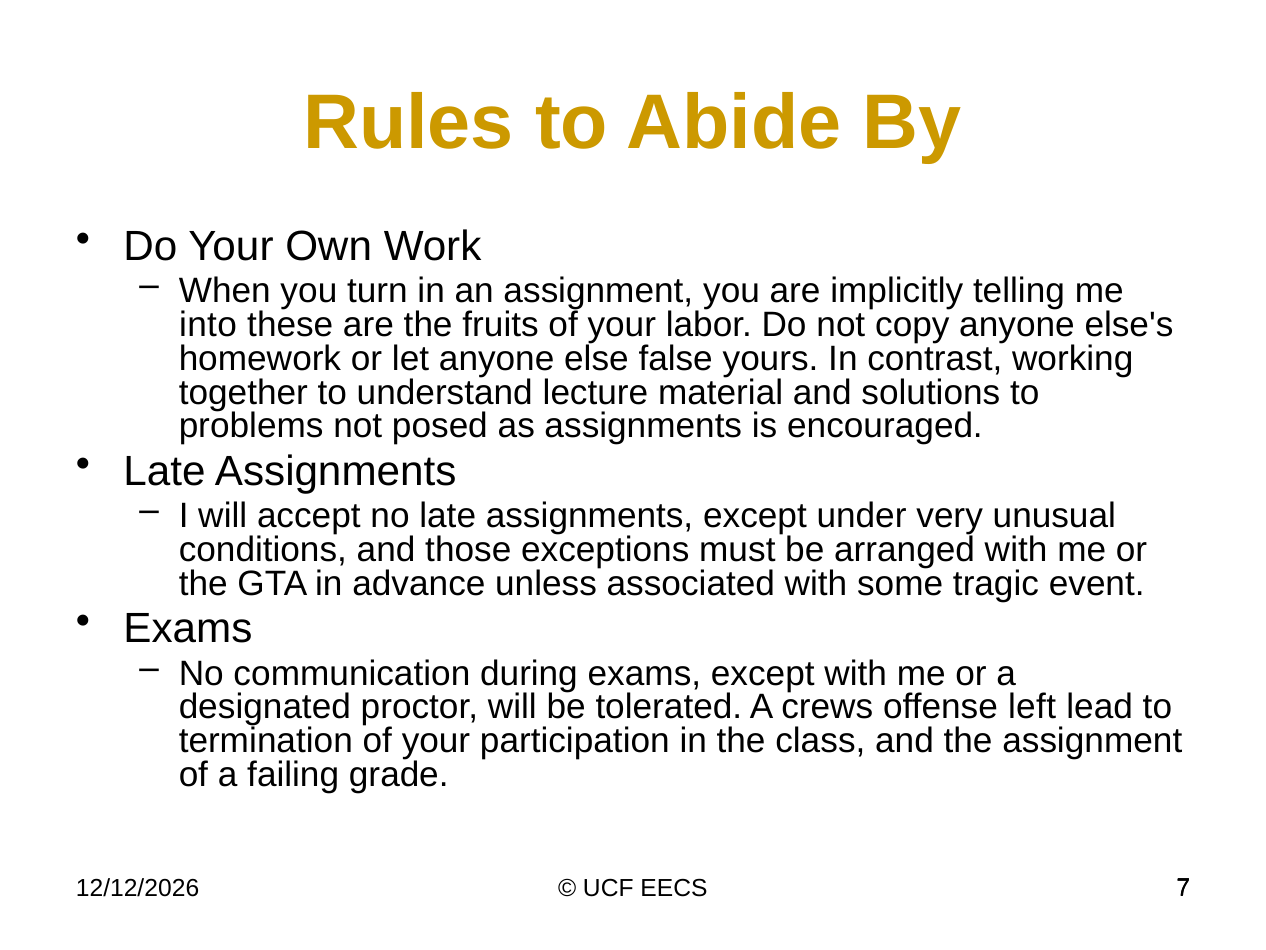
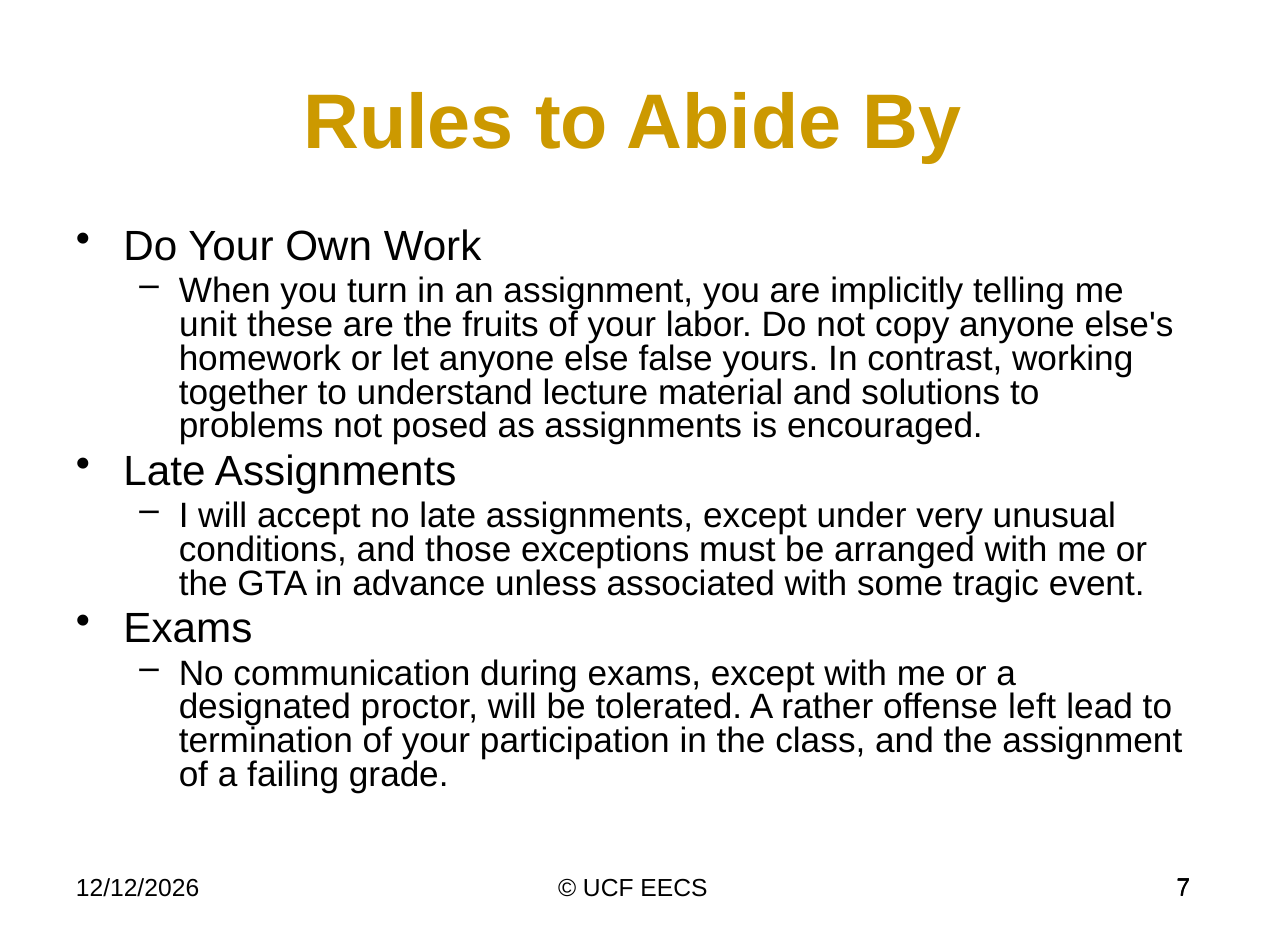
into: into -> unit (208, 325)
crews: crews -> rather (827, 707)
